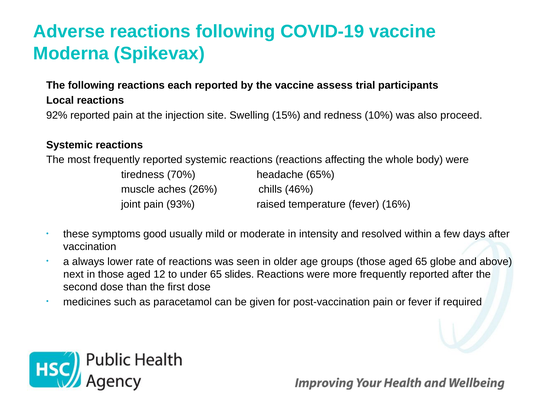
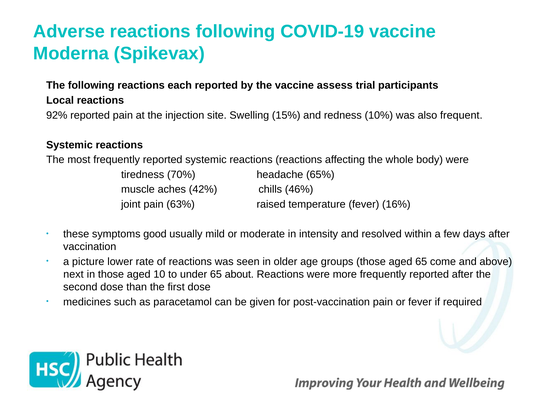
proceed: proceed -> frequent (461, 115)
26%: 26% -> 42% (203, 189)
93%: 93% -> 63% (181, 204)
always: always -> picture (88, 261)
globe: globe -> come (443, 261)
12: 12 -> 10 (159, 274)
slides: slides -> about (239, 274)
